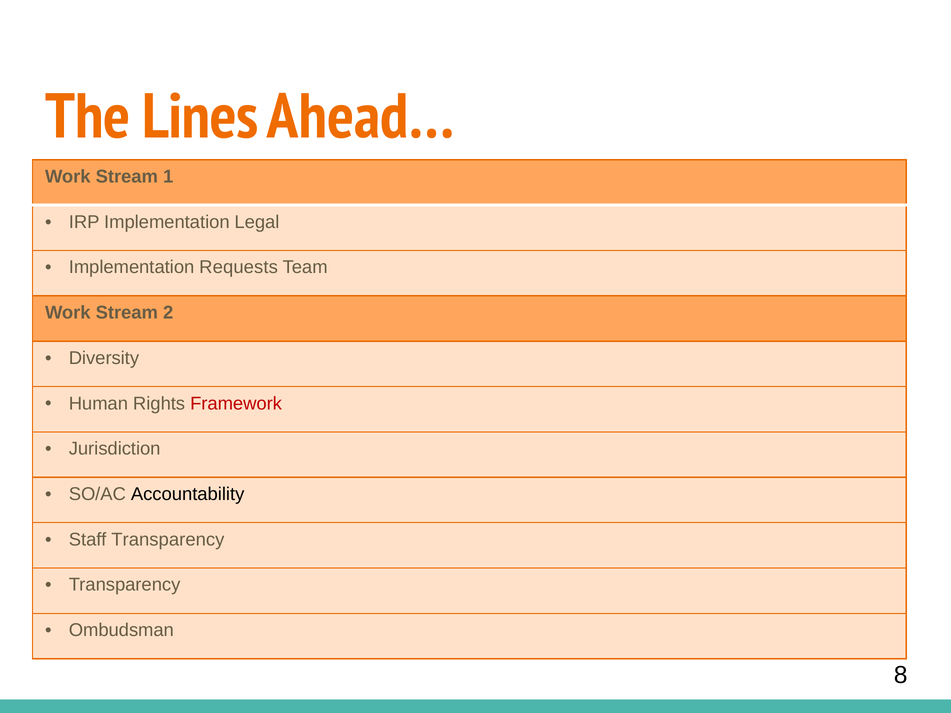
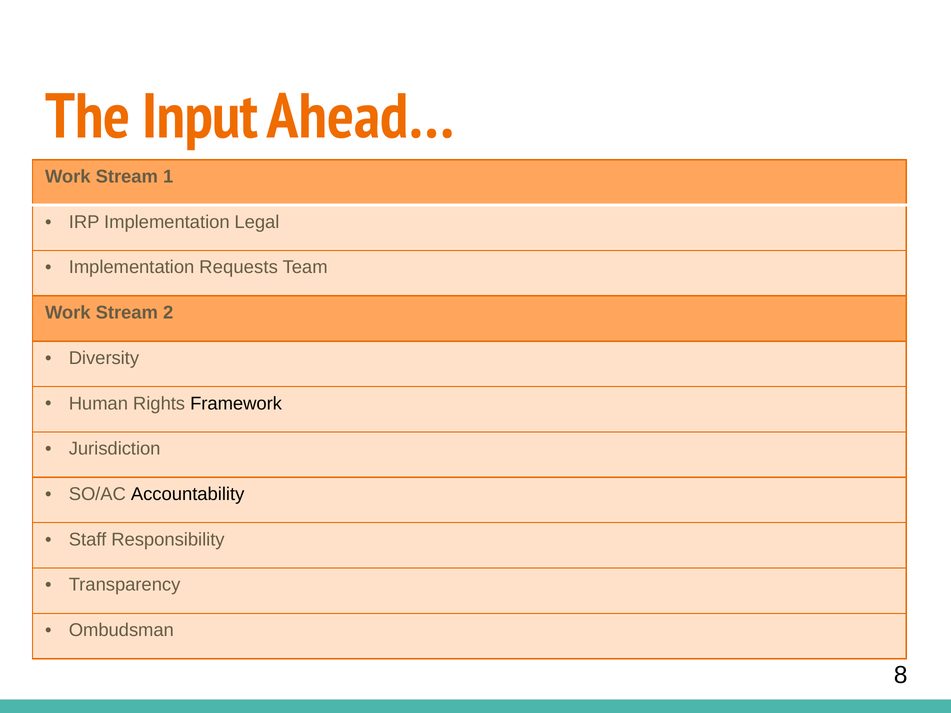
Lines: Lines -> Input (200, 117)
Framework colour: red -> black (236, 404)
Staff Transparency: Transparency -> Responsibility (168, 540)
